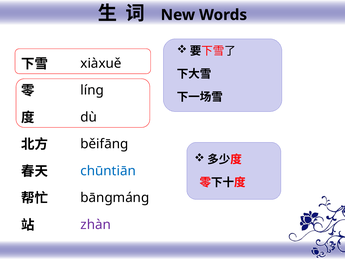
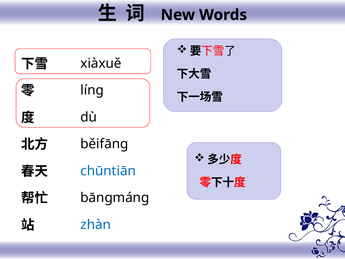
zhàn colour: purple -> blue (96, 224)
